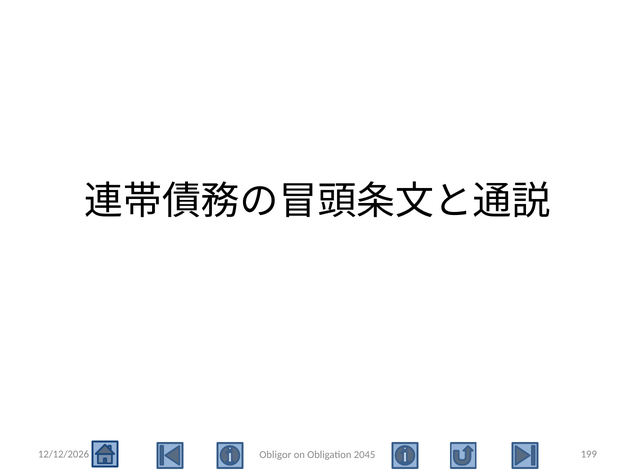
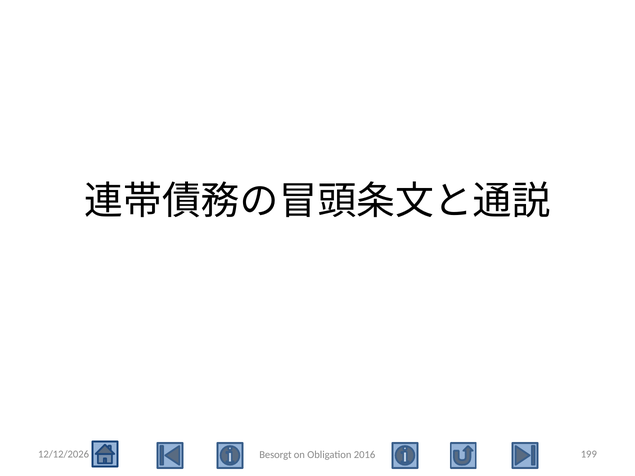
Obligor: Obligor -> Besorgt (275, 455)
2045: 2045 -> 2016 (365, 455)
